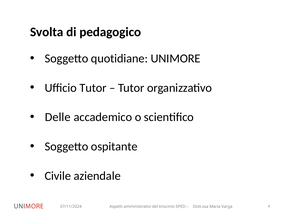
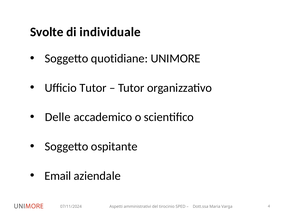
Svolta: Svolta -> Svolte (47, 32)
pedagogico: pedagogico -> individuale (110, 32)
Civile: Civile -> Email (58, 176)
